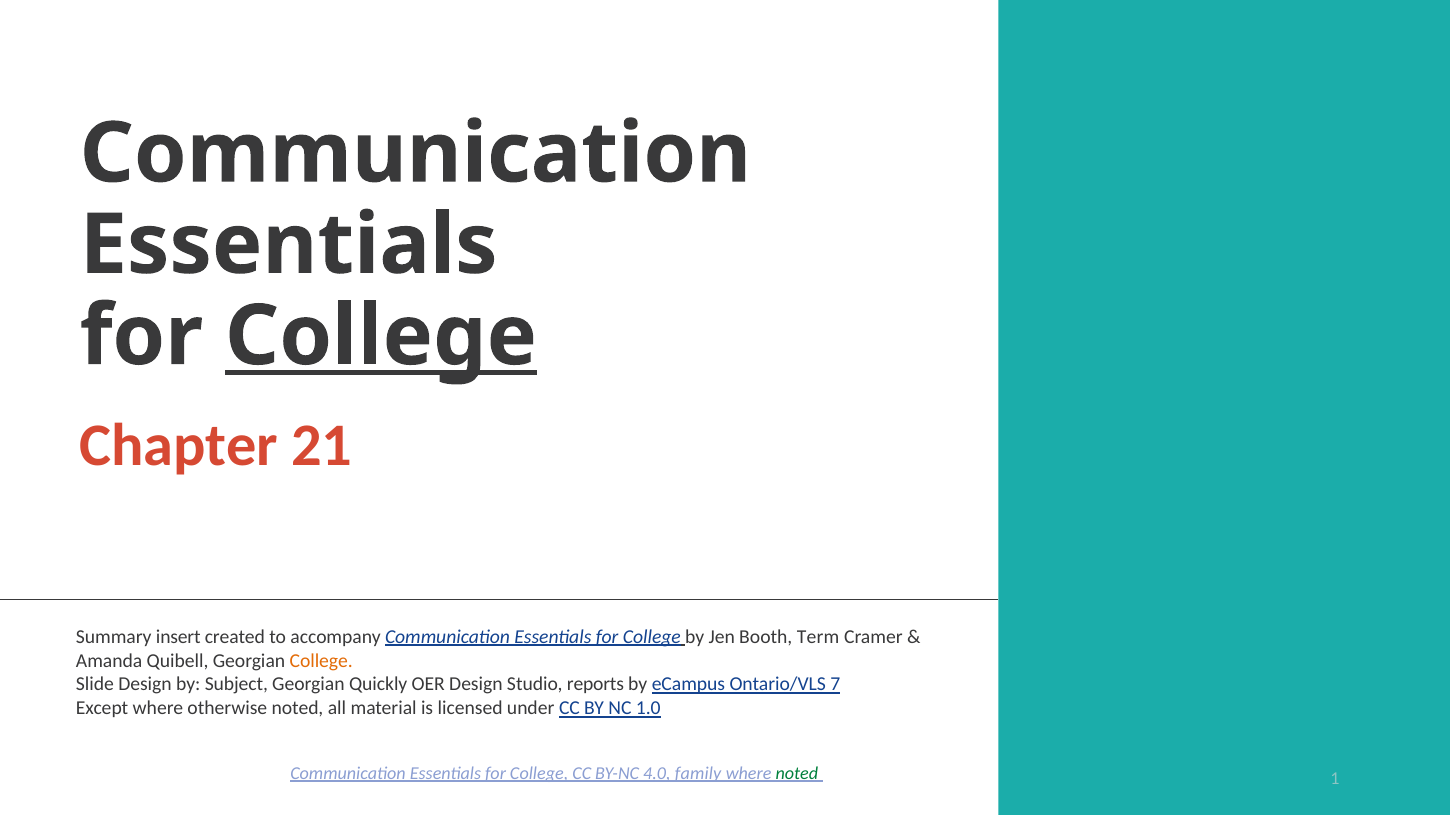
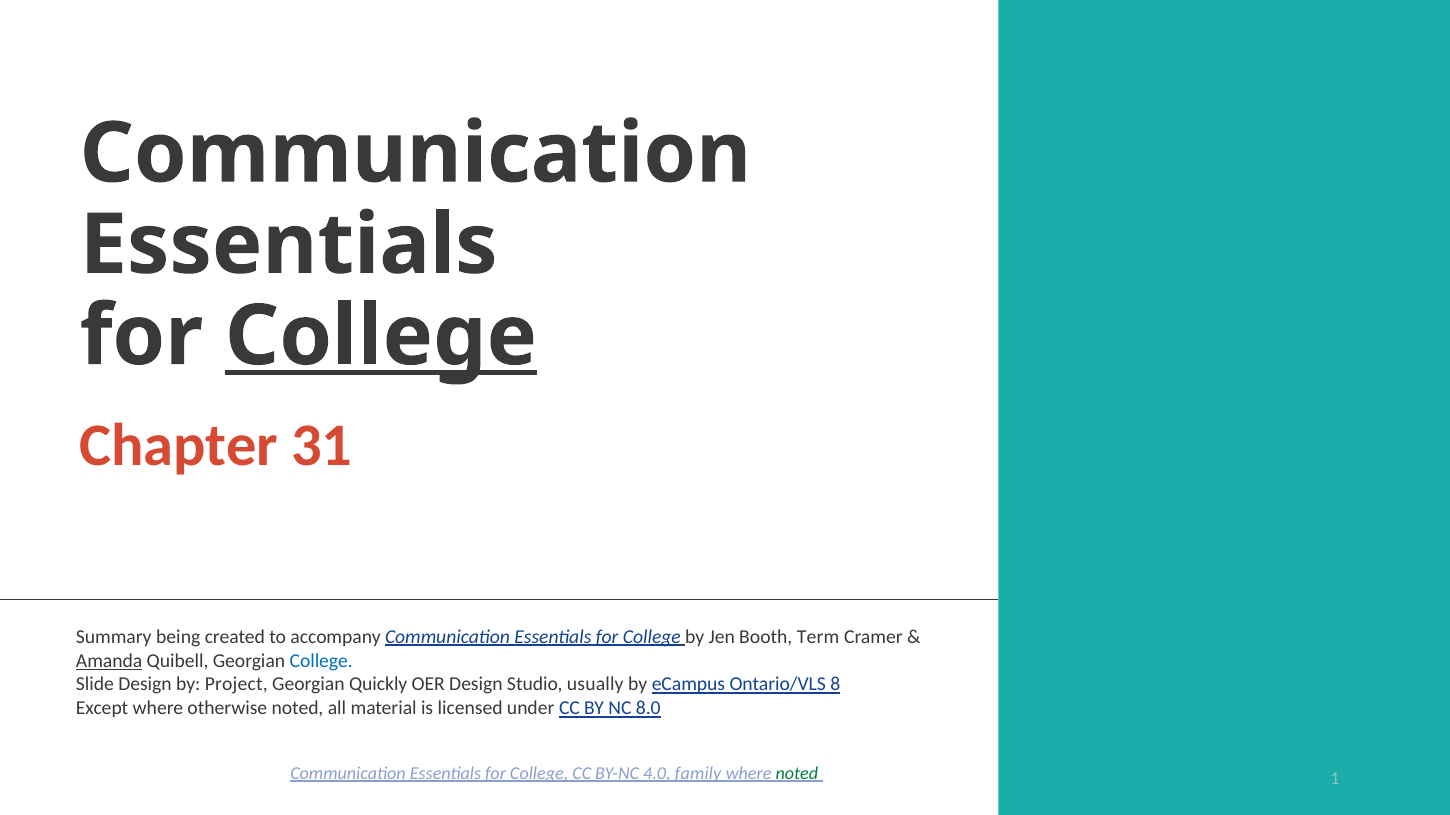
21: 21 -> 31 (322, 446)
insert: insert -> being (178, 637)
Amanda underline: none -> present (109, 661)
College colour: orange -> blue (321, 661)
Subject: Subject -> Project (236, 685)
reports: reports -> usually (595, 685)
7: 7 -> 8 (835, 685)
1.0: 1.0 -> 8.0 (648, 709)
